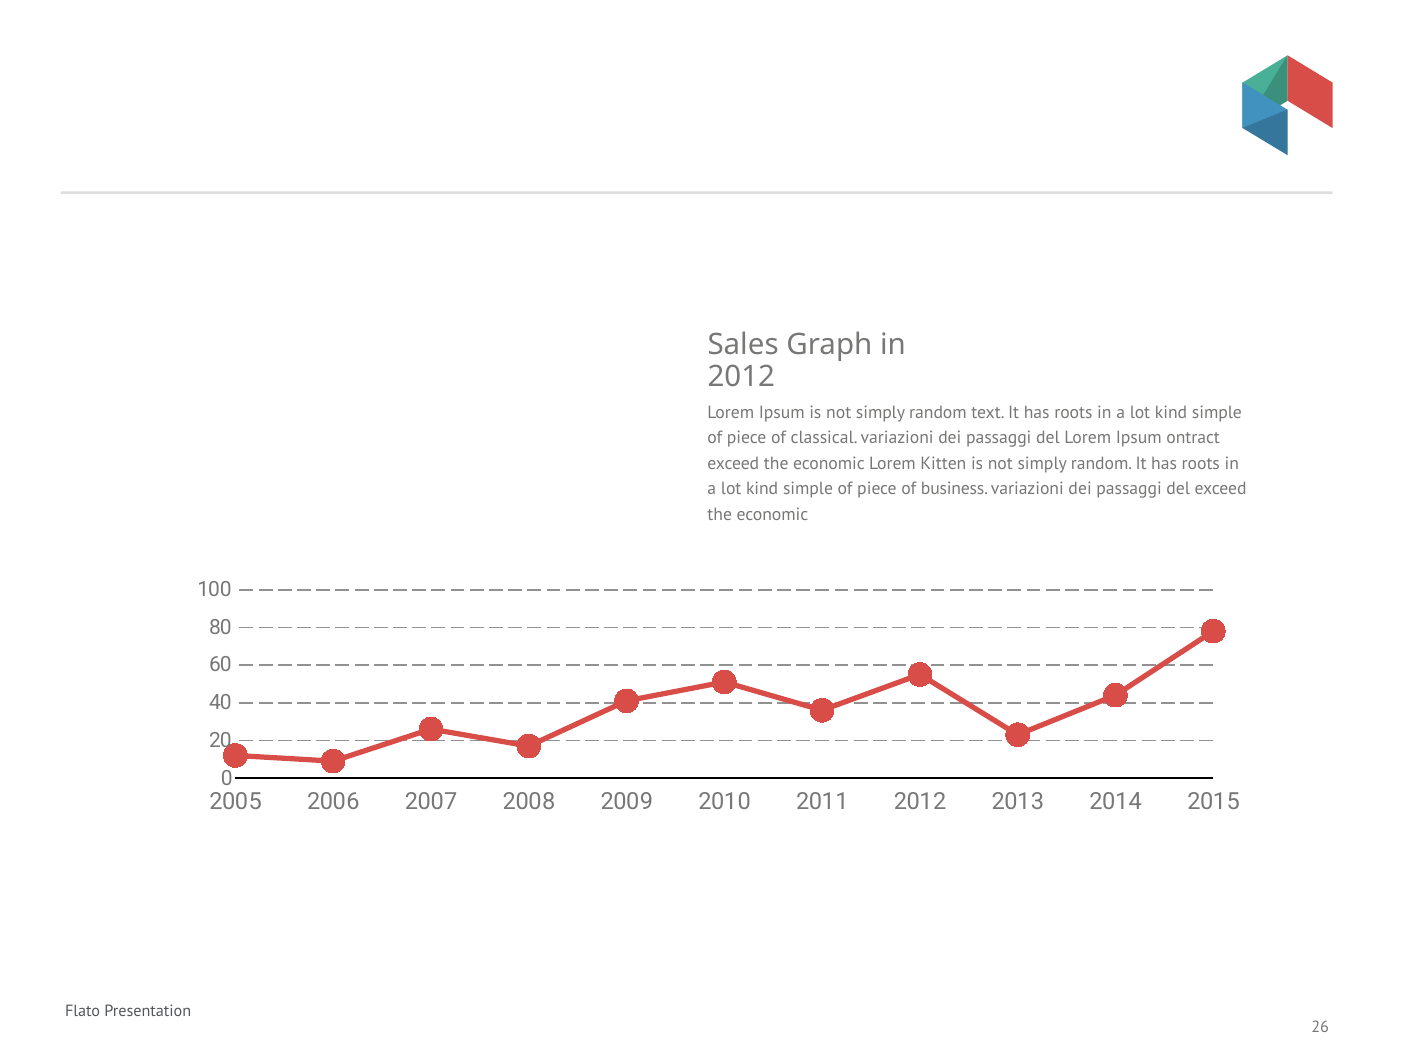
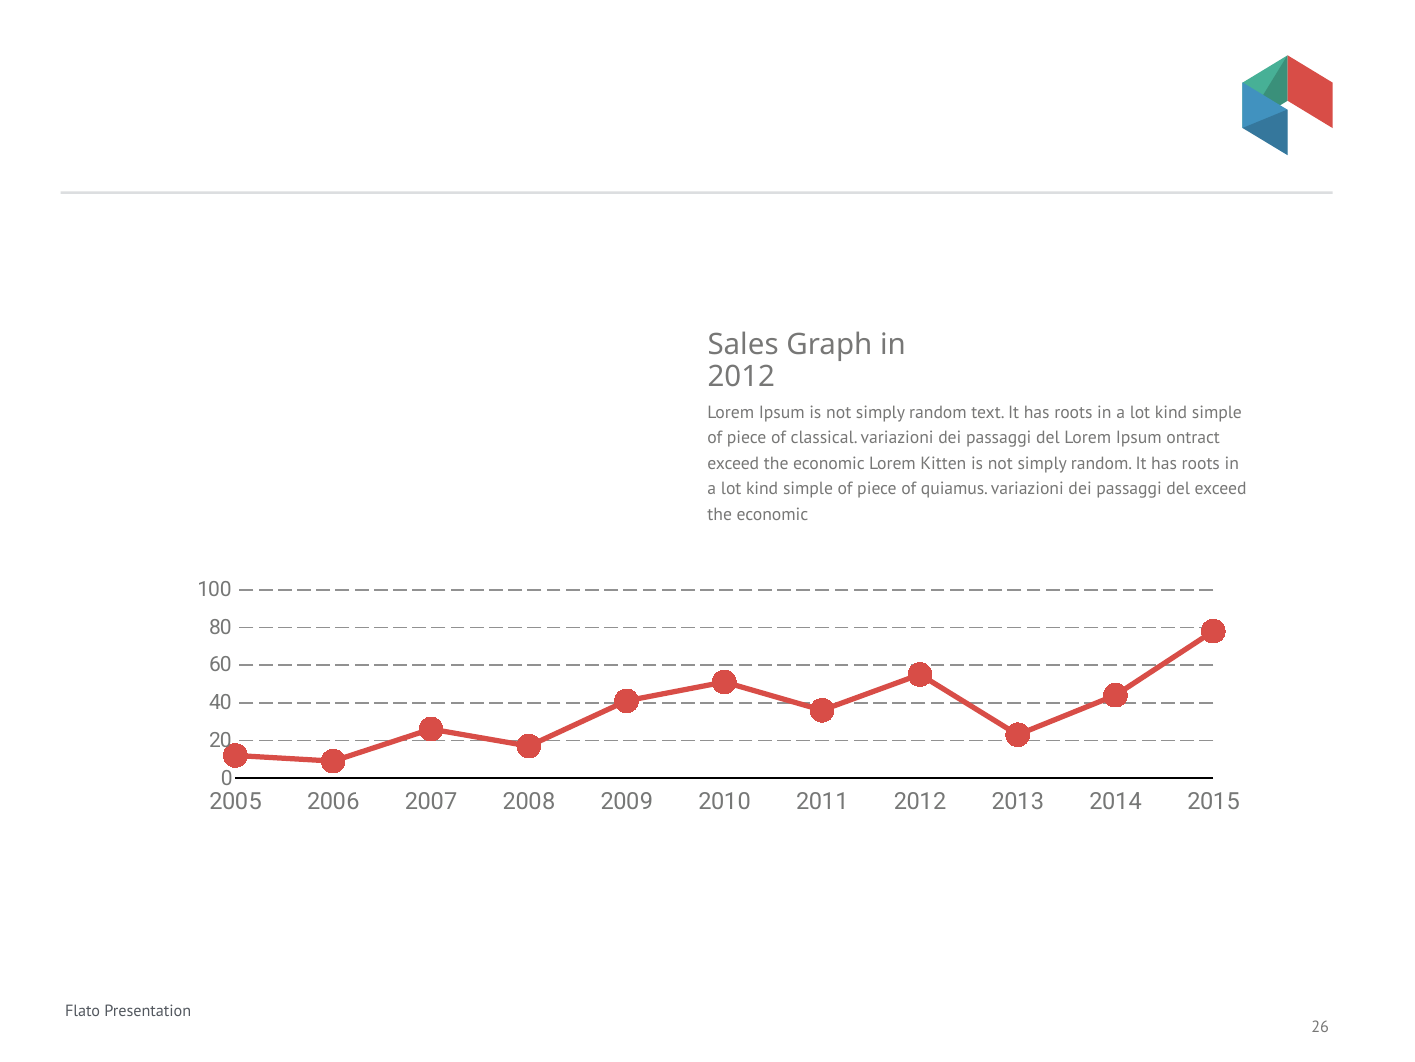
business: business -> quiamus (954, 489)
